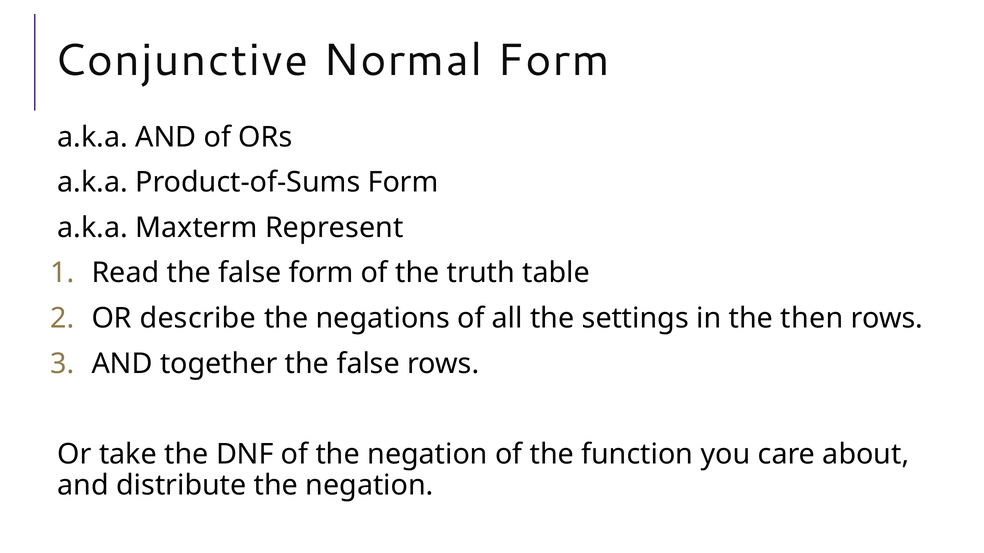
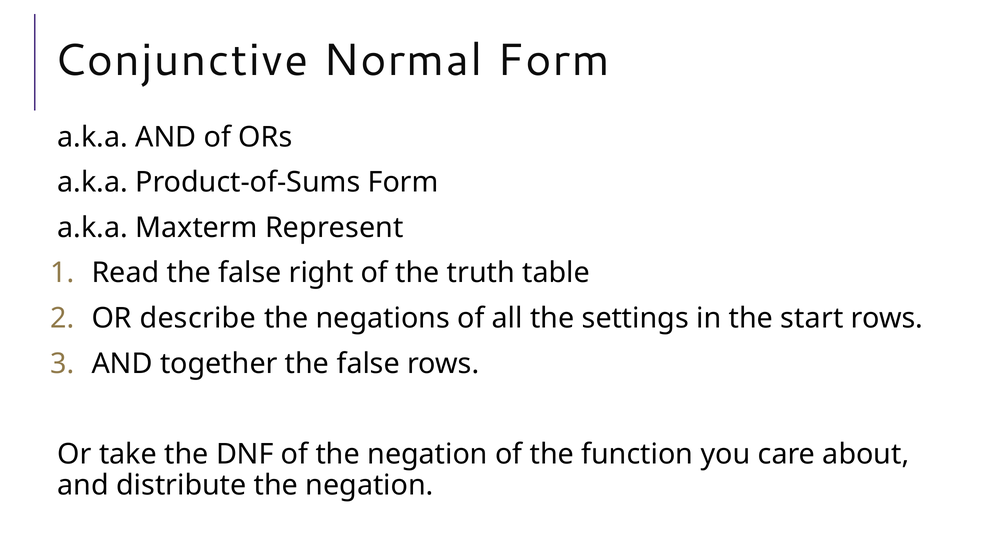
false form: form -> right (321, 273)
then: then -> start (812, 319)
